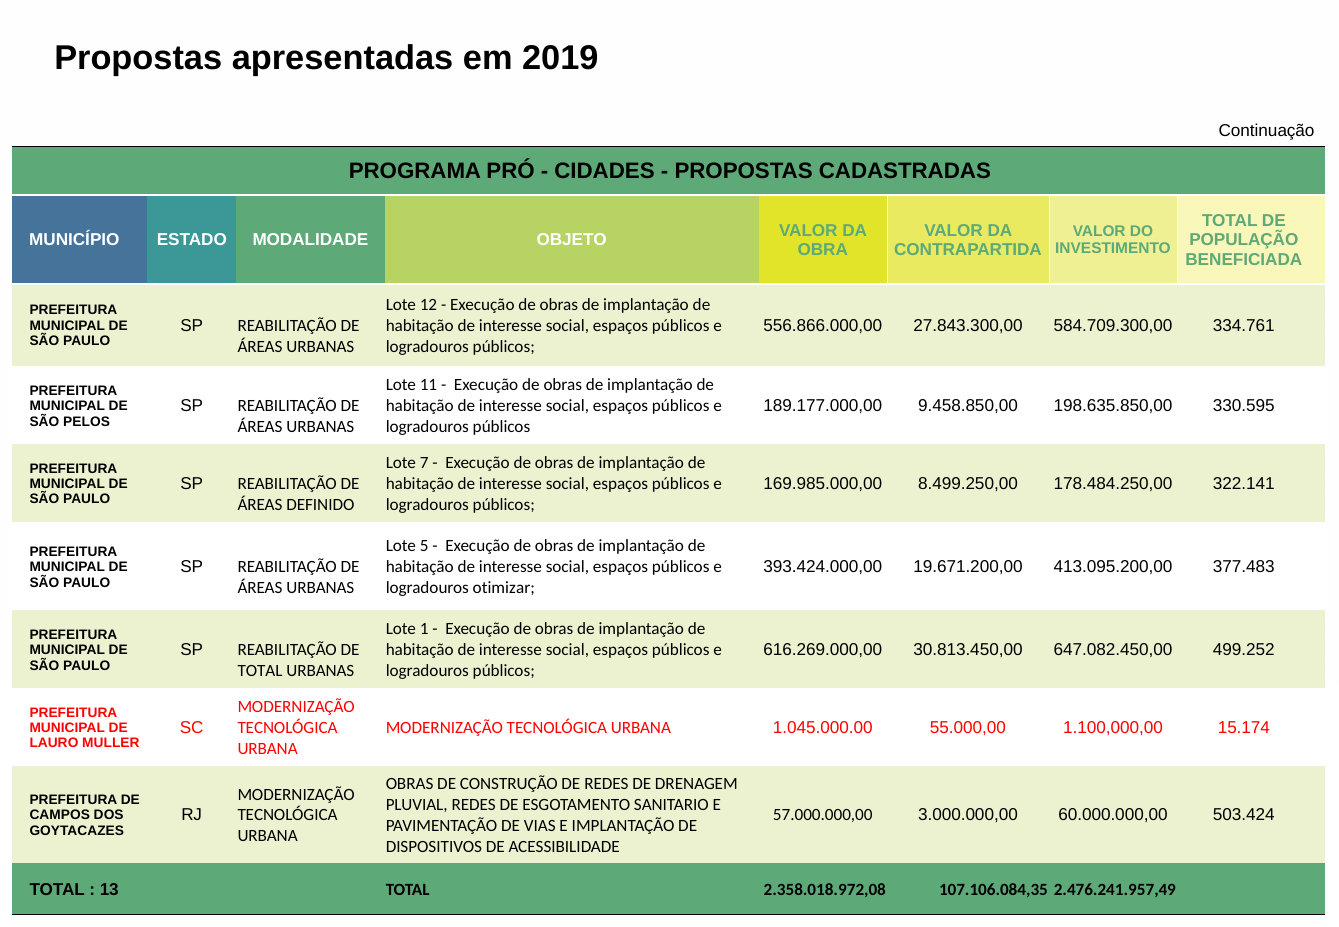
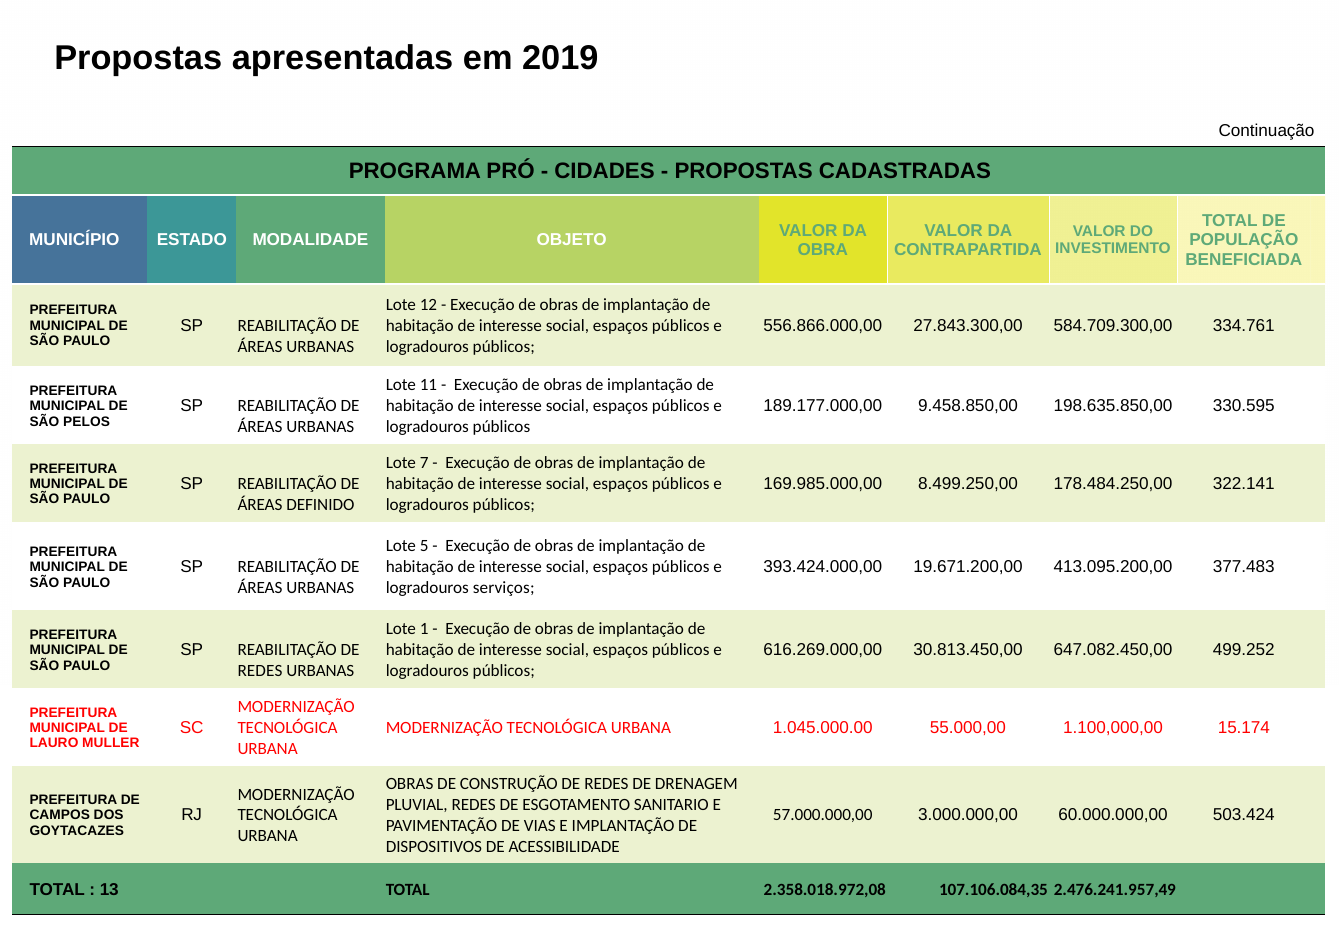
otimizar: otimizar -> serviços (504, 588)
TOTAL: TOTAL -> REDES (260, 671)
